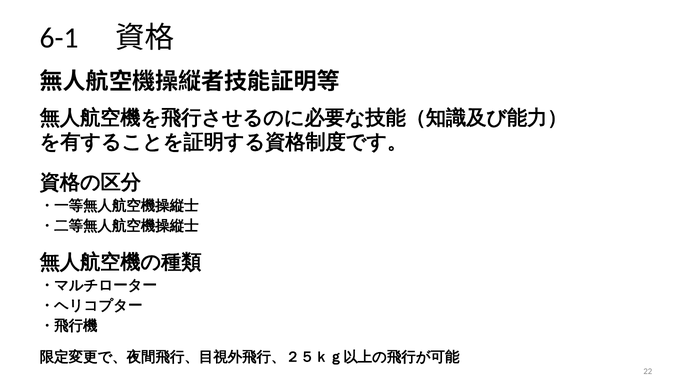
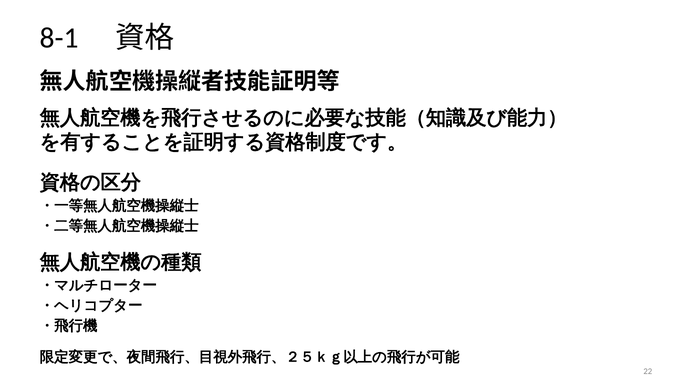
6-1: 6-1 -> 8-1 (59, 38)
